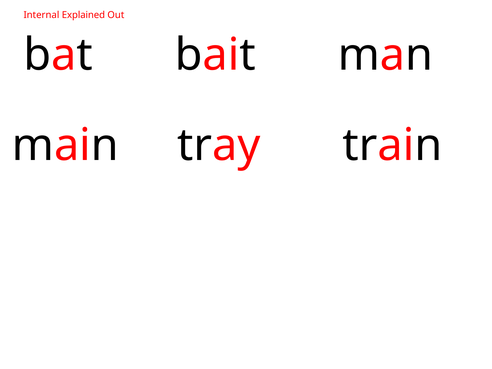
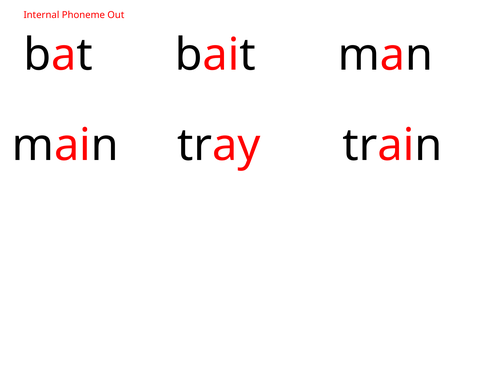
Explained: Explained -> Phoneme (83, 15)
